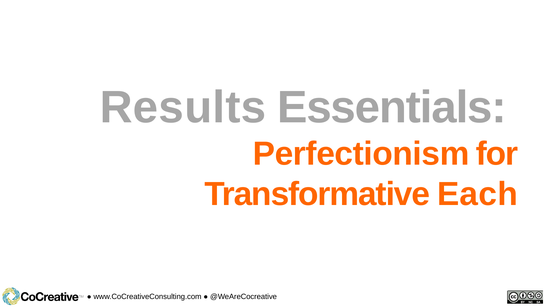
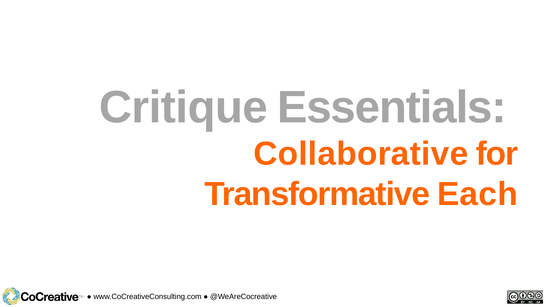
Results: Results -> Critique (183, 108)
Perfectionism: Perfectionism -> Collaborative (361, 154)
